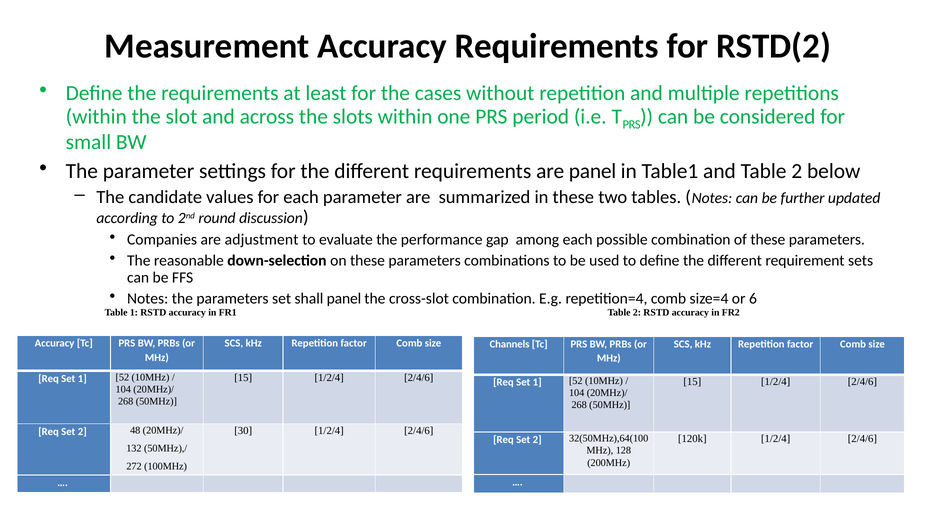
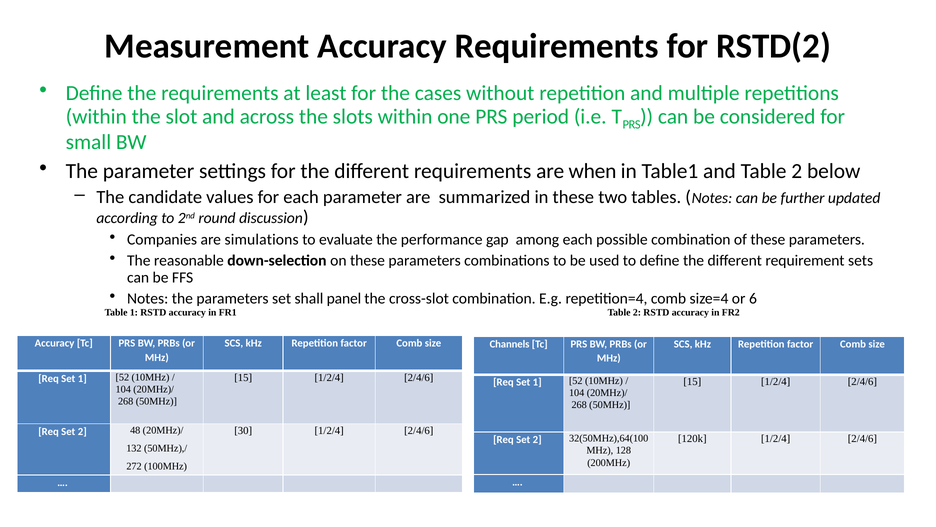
are panel: panel -> when (593, 171)
adjustment: adjustment -> simulations (262, 239)
